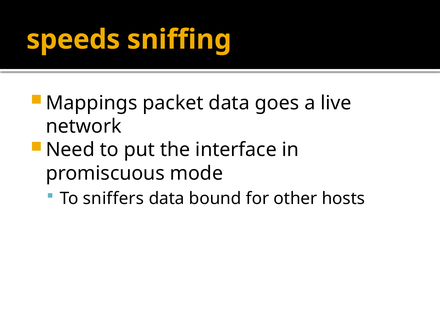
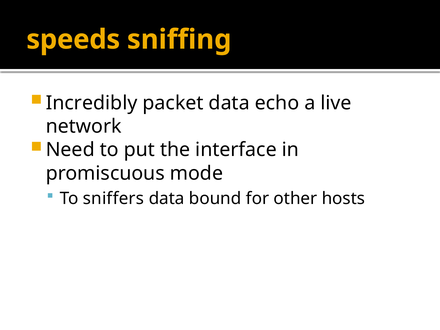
Mappings: Mappings -> Incredibly (92, 103)
goes: goes -> echo (277, 103)
